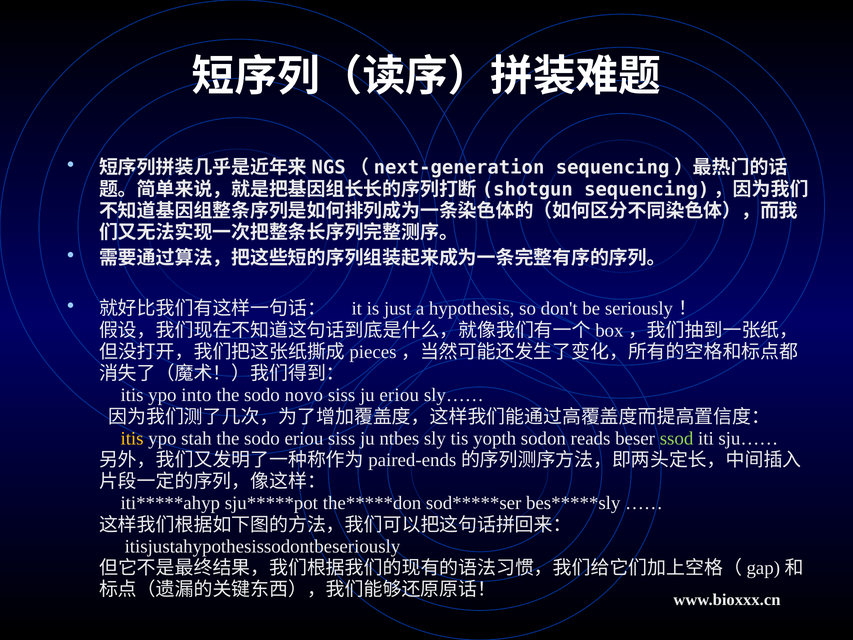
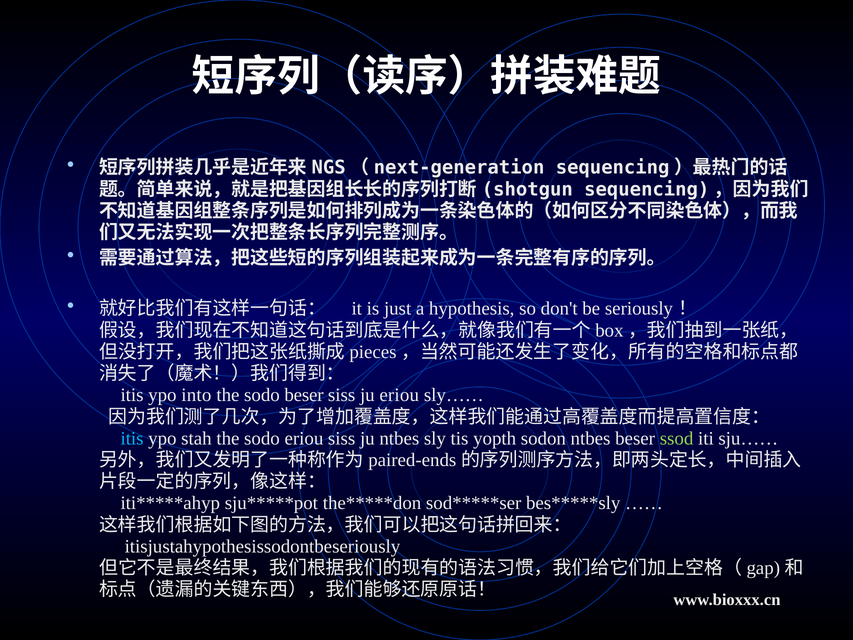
sodo novo: novo -> beser (304, 395)
itis colour: yellow -> light blue (132, 438)
sodon reads: reads -> ntbes (591, 438)
